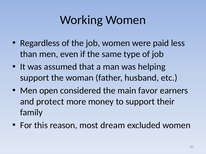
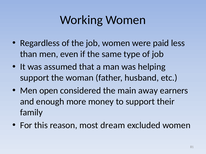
favor: favor -> away (148, 91)
protect: protect -> enough (50, 102)
